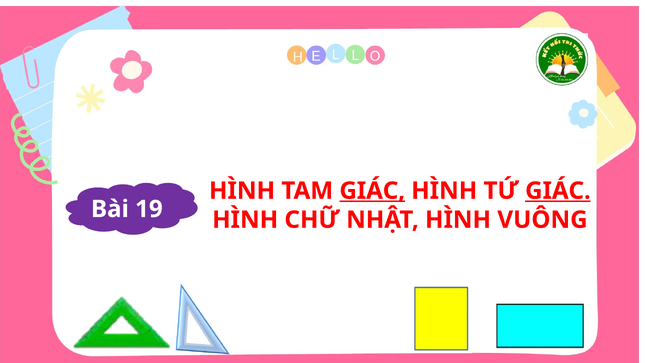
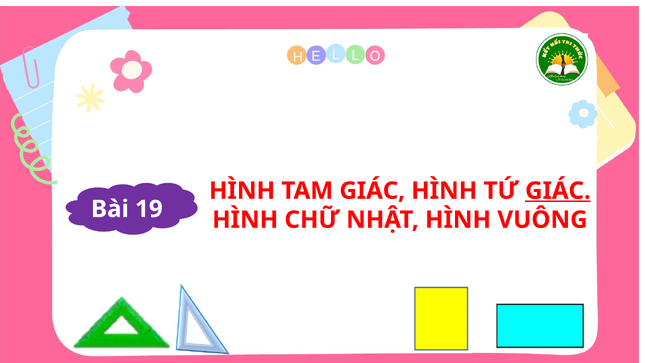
GIÁC underline: present -> none (372, 191)
